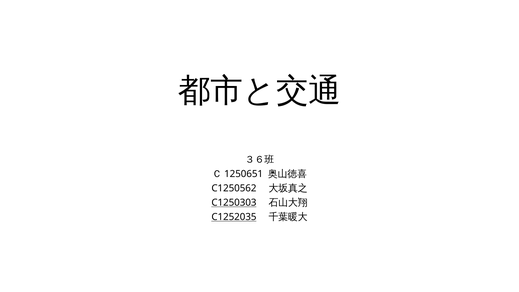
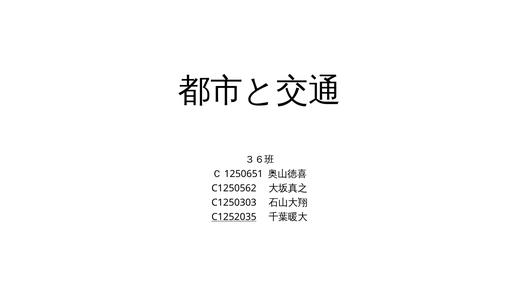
C1250303 underline: present -> none (234, 203)
